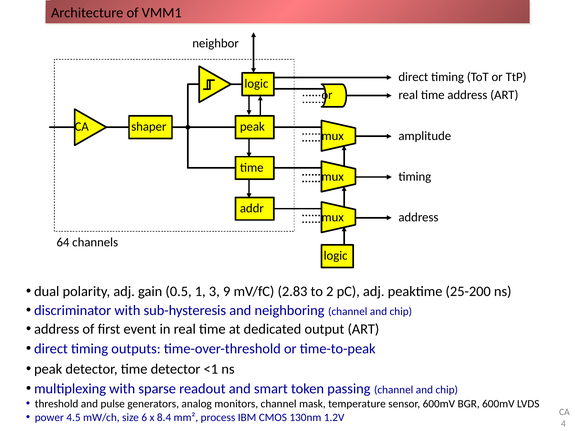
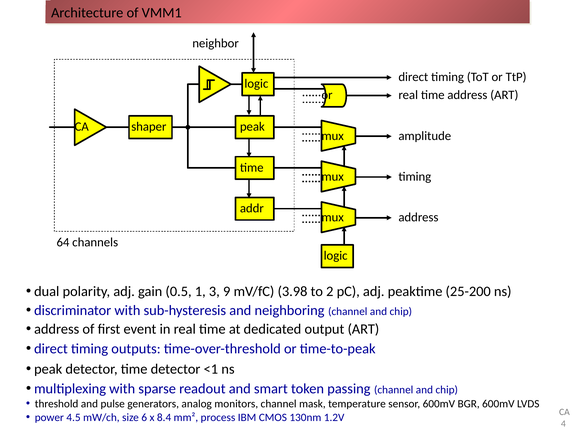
2.83: 2.83 -> 3.98 (293, 292)
